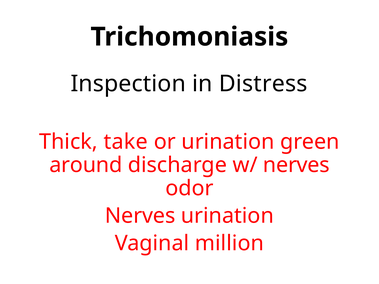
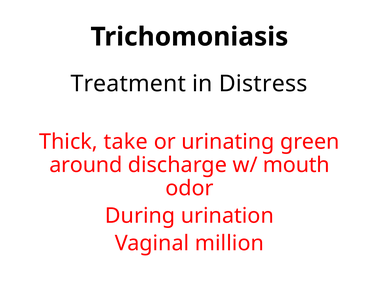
Inspection: Inspection -> Treatment (128, 84)
or urination: urination -> urinating (228, 142)
w/ nerves: nerves -> mouth (296, 165)
Nerves: Nerves -> During (140, 216)
